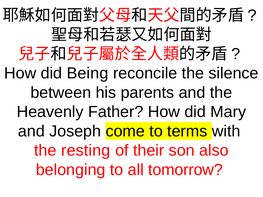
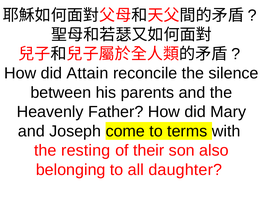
Being: Being -> Attain (87, 73)
tomorrow: tomorrow -> daughter (185, 170)
